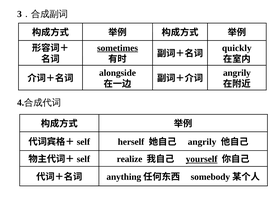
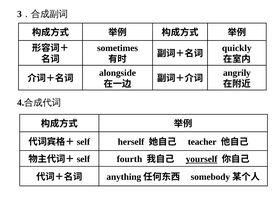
sometimes underline: present -> none (118, 48)
angrily: angrily -> teacher (202, 142)
realize: realize -> fourth (129, 159)
